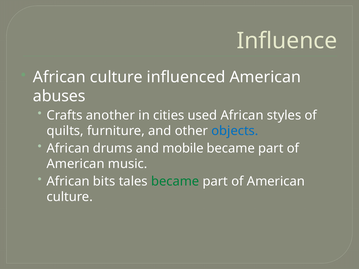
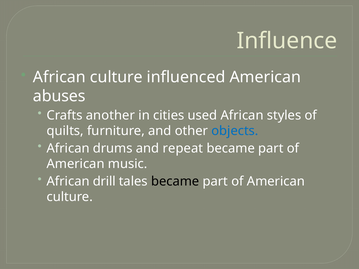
mobile: mobile -> repeat (183, 148)
bits: bits -> drill (104, 182)
became colour: green -> black (175, 182)
